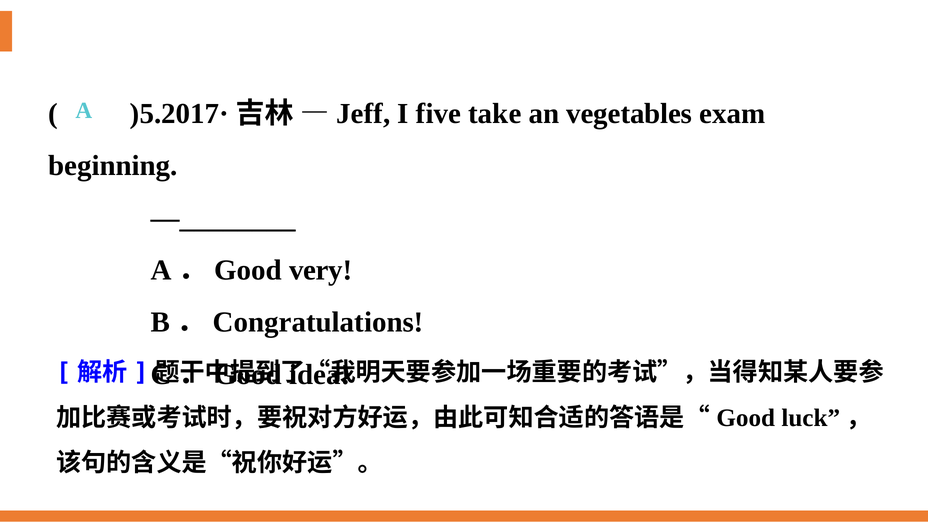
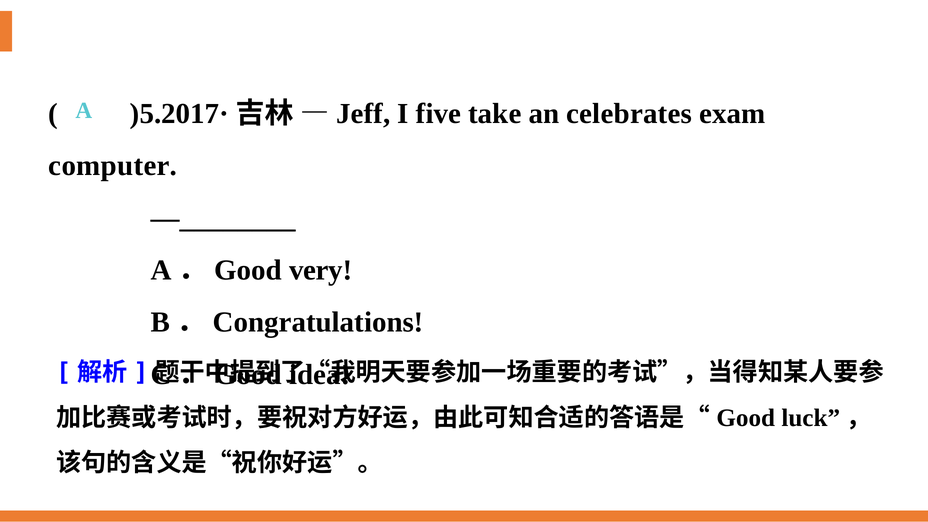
vegetables: vegetables -> celebrates (629, 114)
beginning: beginning -> computer (113, 166)
